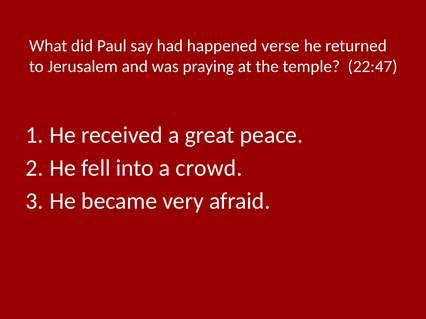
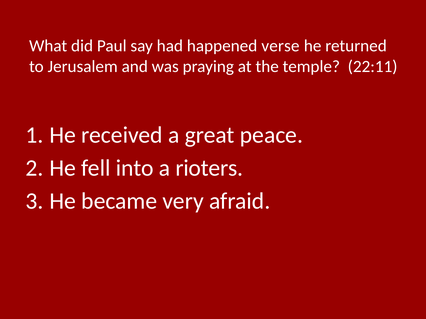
22:47: 22:47 -> 22:11 (373, 67)
crowd: crowd -> rioters (209, 168)
